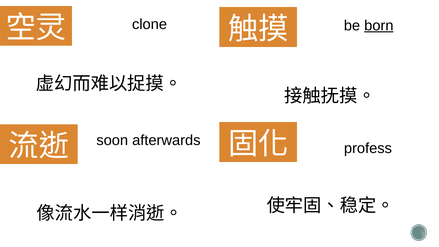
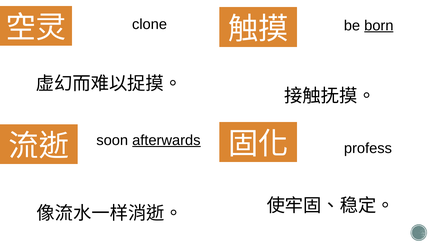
afterwards underline: none -> present (166, 140)
